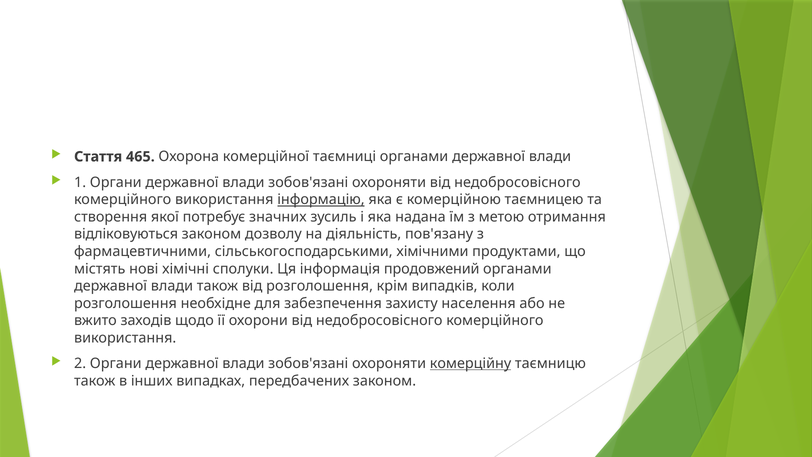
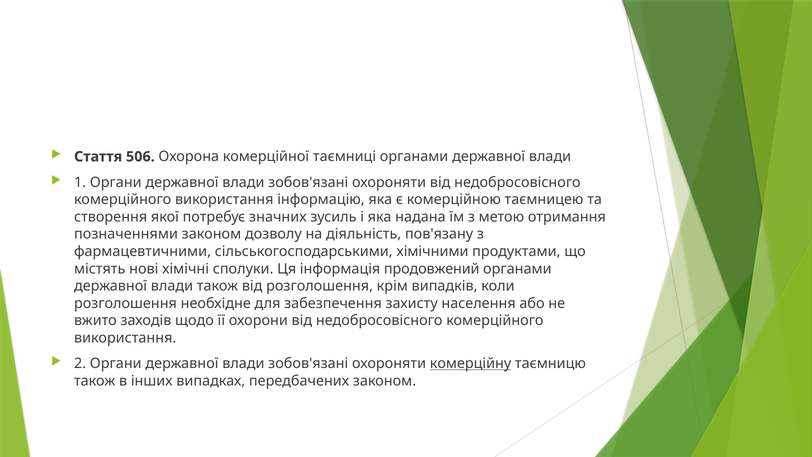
465: 465 -> 506 (140, 157)
інформацію underline: present -> none (321, 200)
відліковуються: відліковуються -> позначеннями (126, 234)
